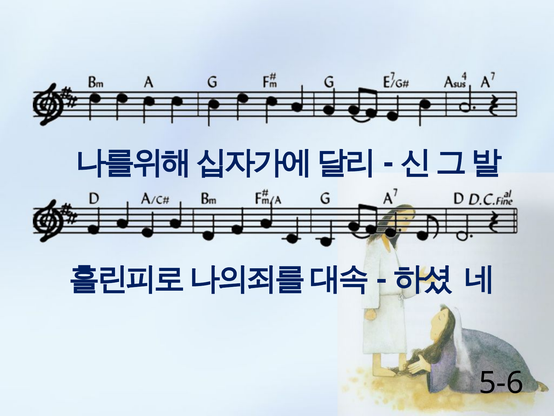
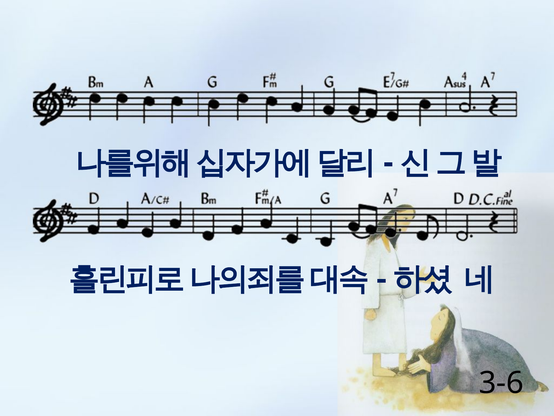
5-6: 5-6 -> 3-6 (501, 383)
